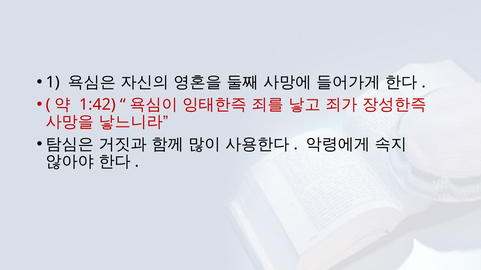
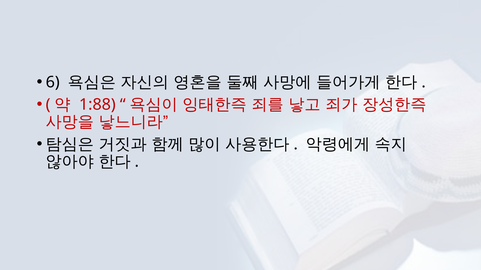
1: 1 -> 6 (53, 82)
1:42: 1:42 -> 1:88 (97, 105)
